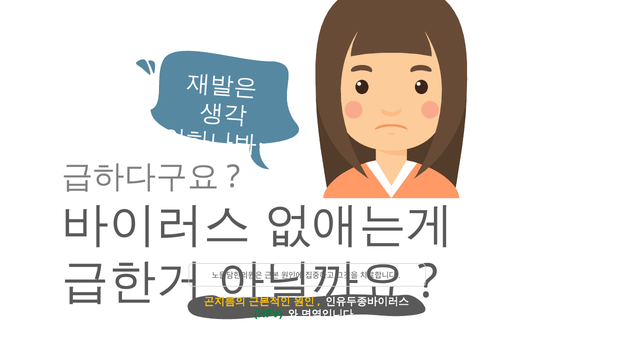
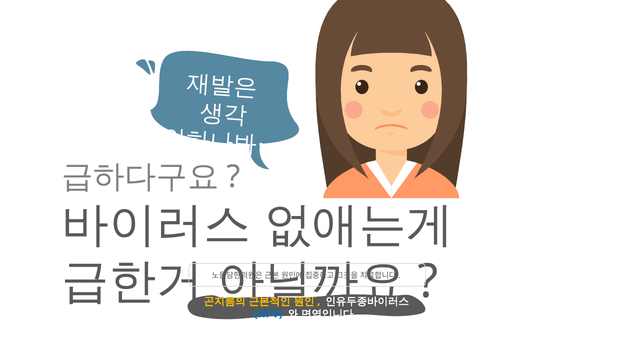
HPV colour: green -> blue (268, 314)
